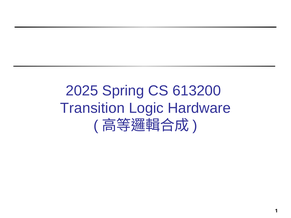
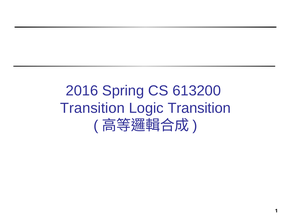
2025: 2025 -> 2016 (82, 91)
Logic Hardware: Hardware -> Transition (199, 108)
